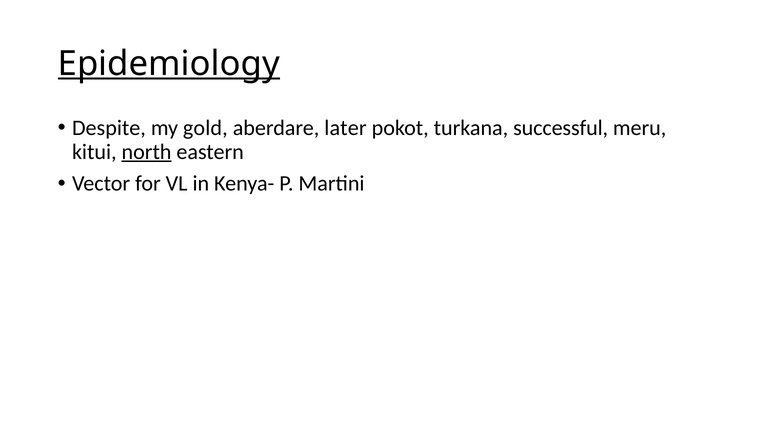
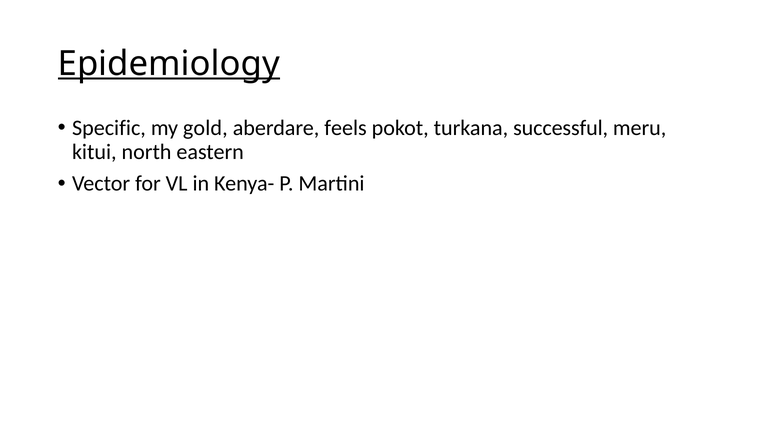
Despite: Despite -> Specific (109, 128)
later: later -> feels (346, 128)
north underline: present -> none (147, 152)
